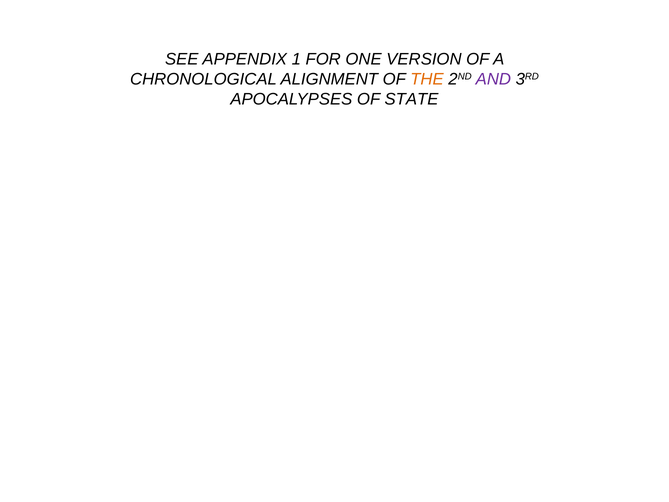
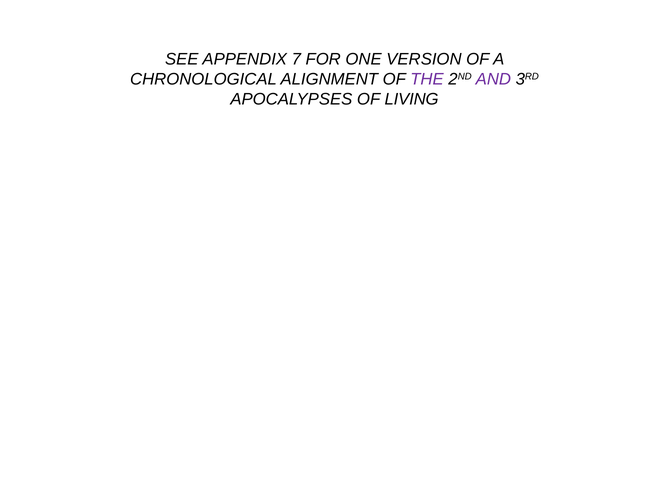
1: 1 -> 7 (296, 59)
THE colour: orange -> purple (427, 79)
STATE: STATE -> LIVING (412, 99)
